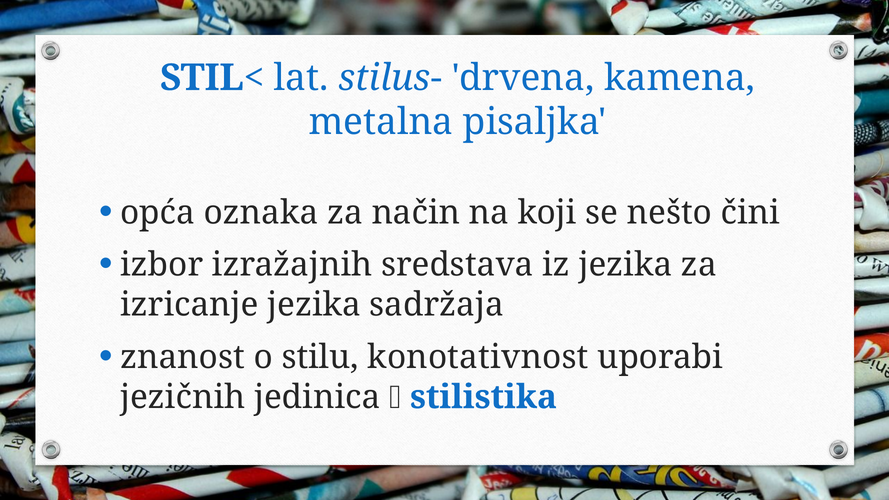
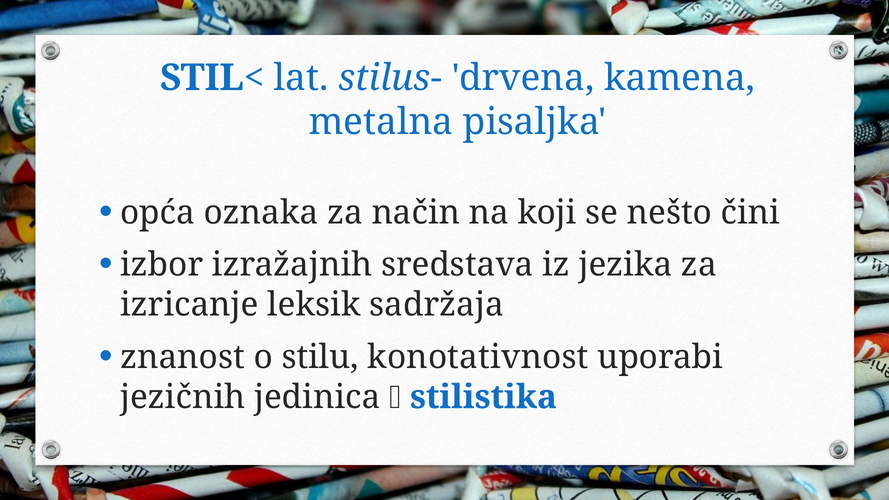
izricanje jezika: jezika -> leksik (314, 305)
